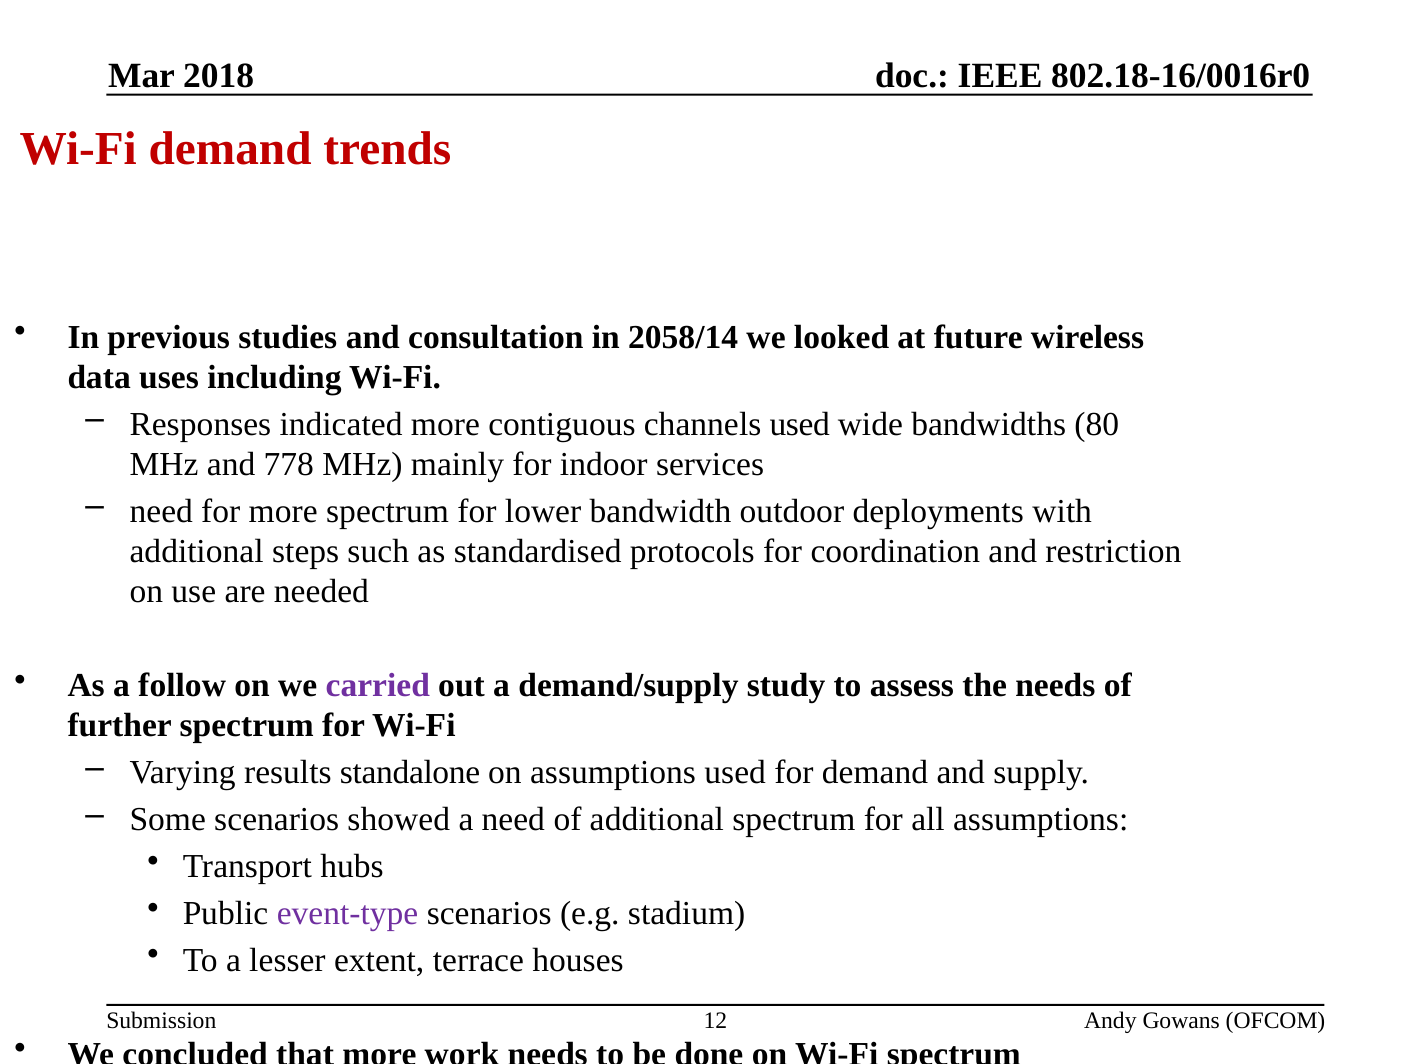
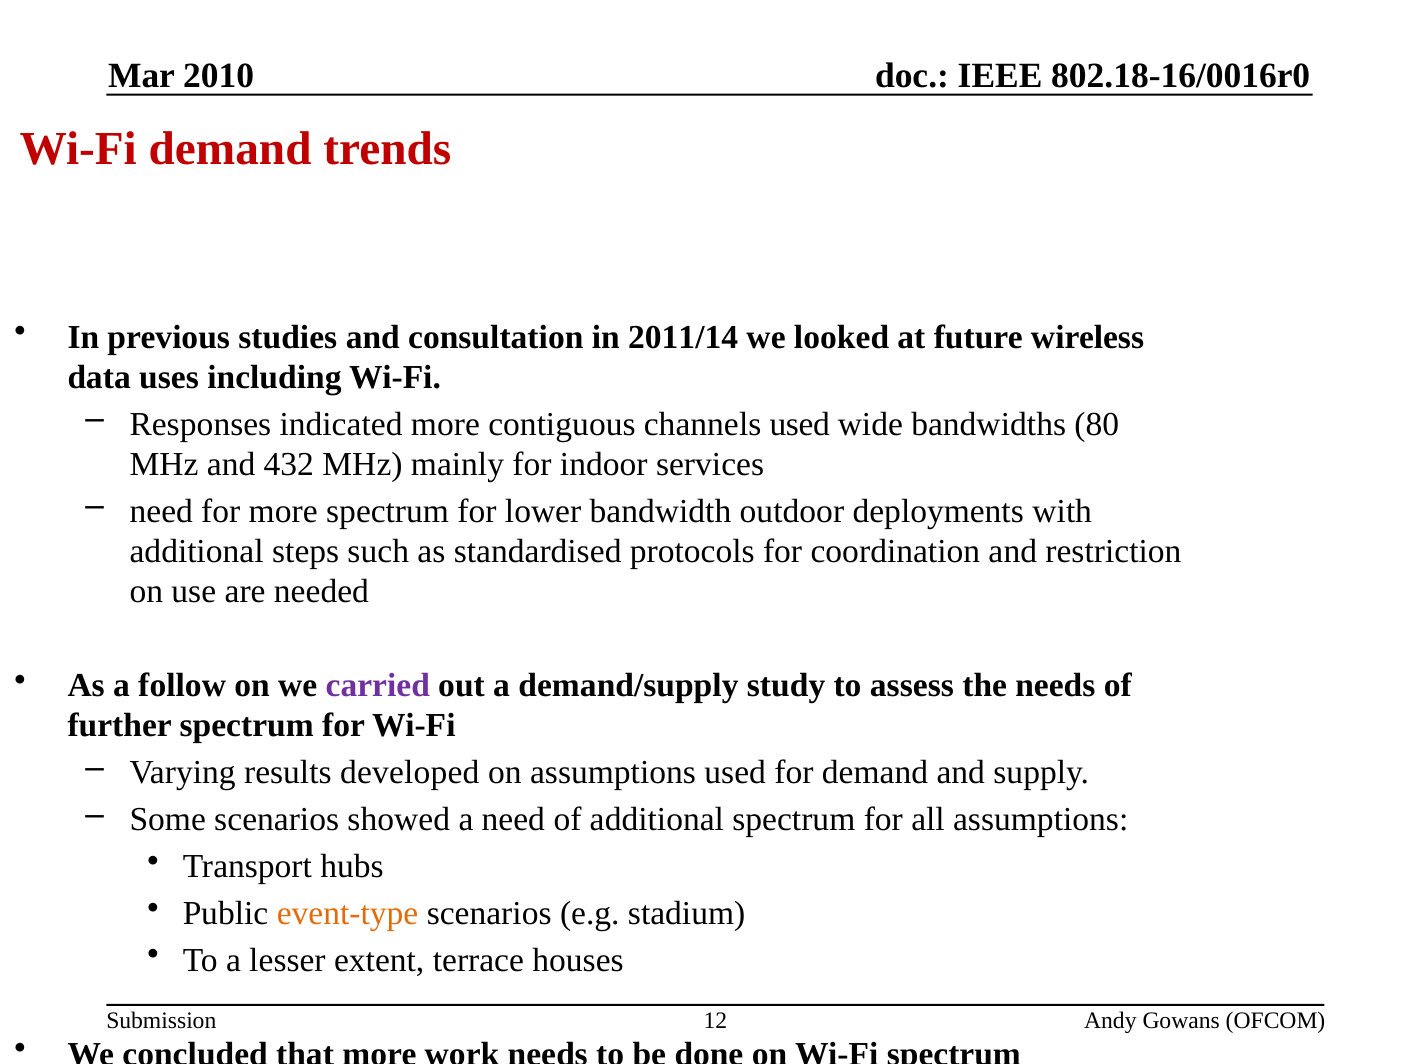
2018: 2018 -> 2010 (219, 76)
2058/14: 2058/14 -> 2011/14 (683, 337)
778: 778 -> 432 (289, 464)
standalone: standalone -> developed (410, 773)
event-type colour: purple -> orange (348, 914)
